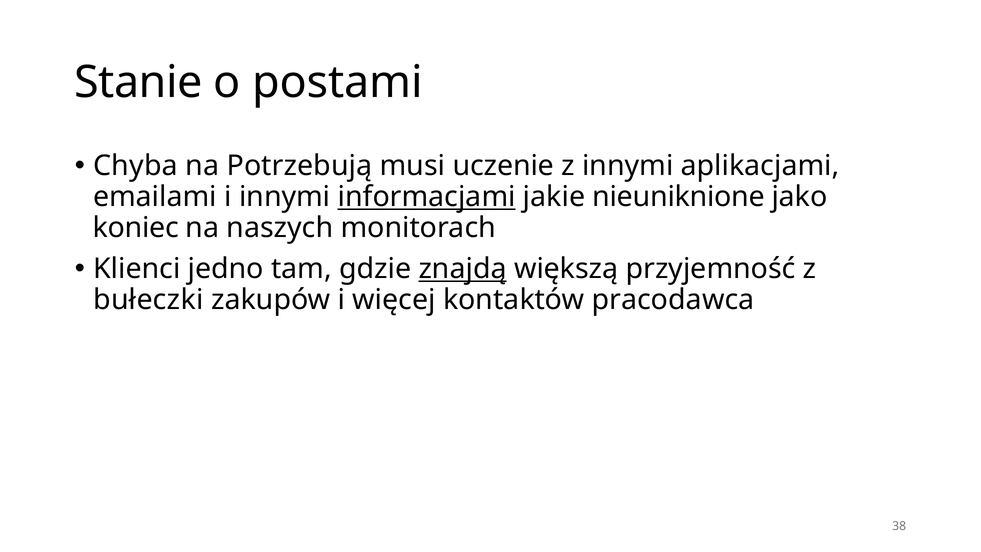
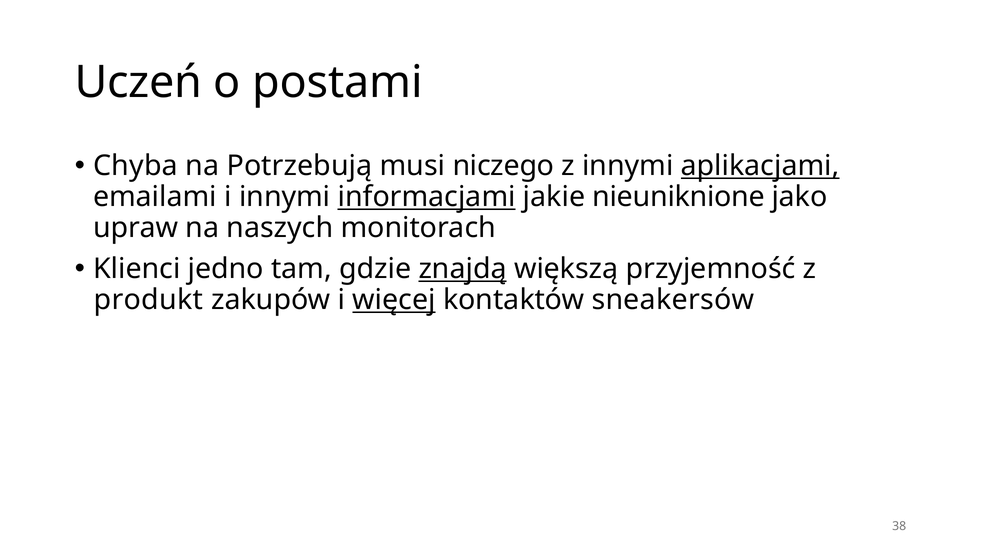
Stanie: Stanie -> Uczeń (138, 82)
uczenie: uczenie -> niczego (503, 166)
aplikacjami underline: none -> present (760, 166)
koniec: koniec -> upraw (136, 228)
bułeczki: bułeczki -> produkt (148, 300)
więcej underline: none -> present (394, 300)
pracodawca: pracodawca -> sneakersów (673, 300)
